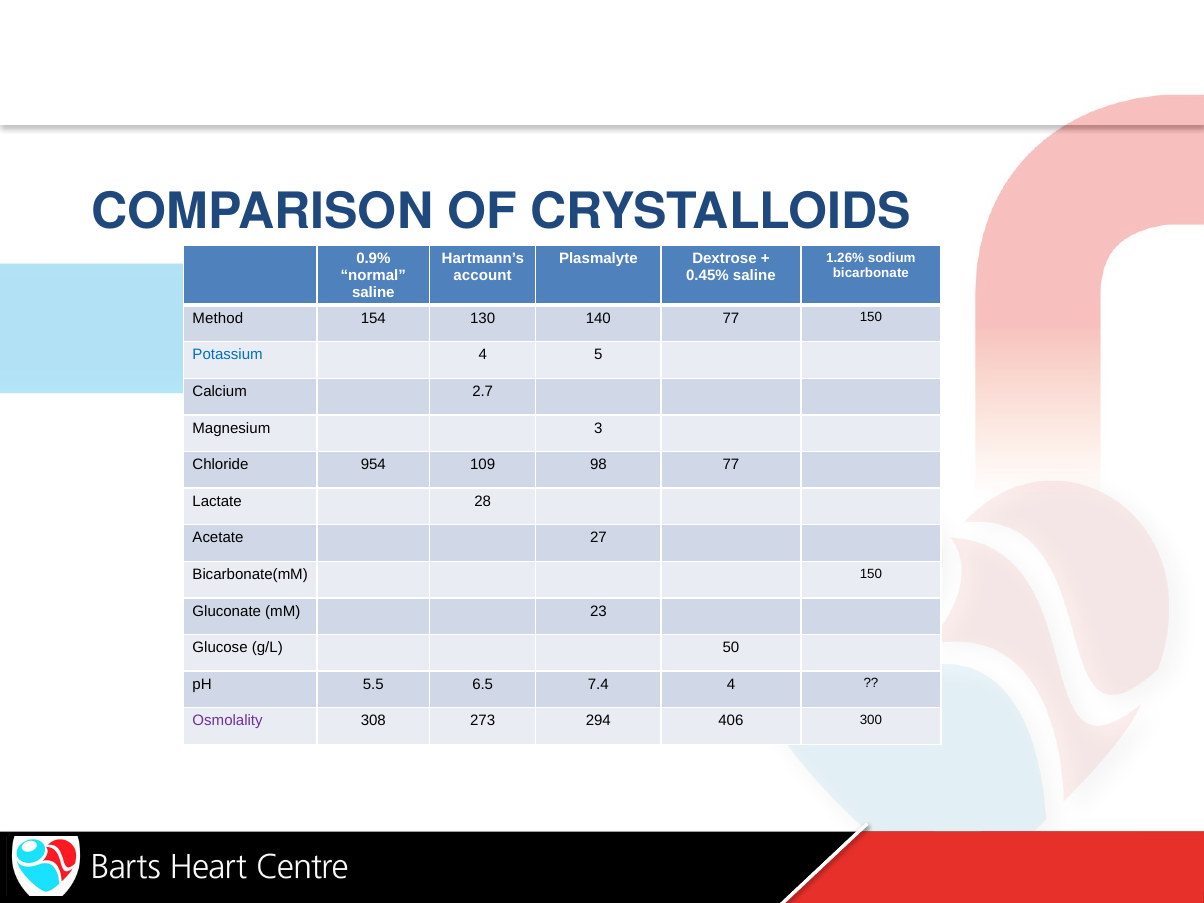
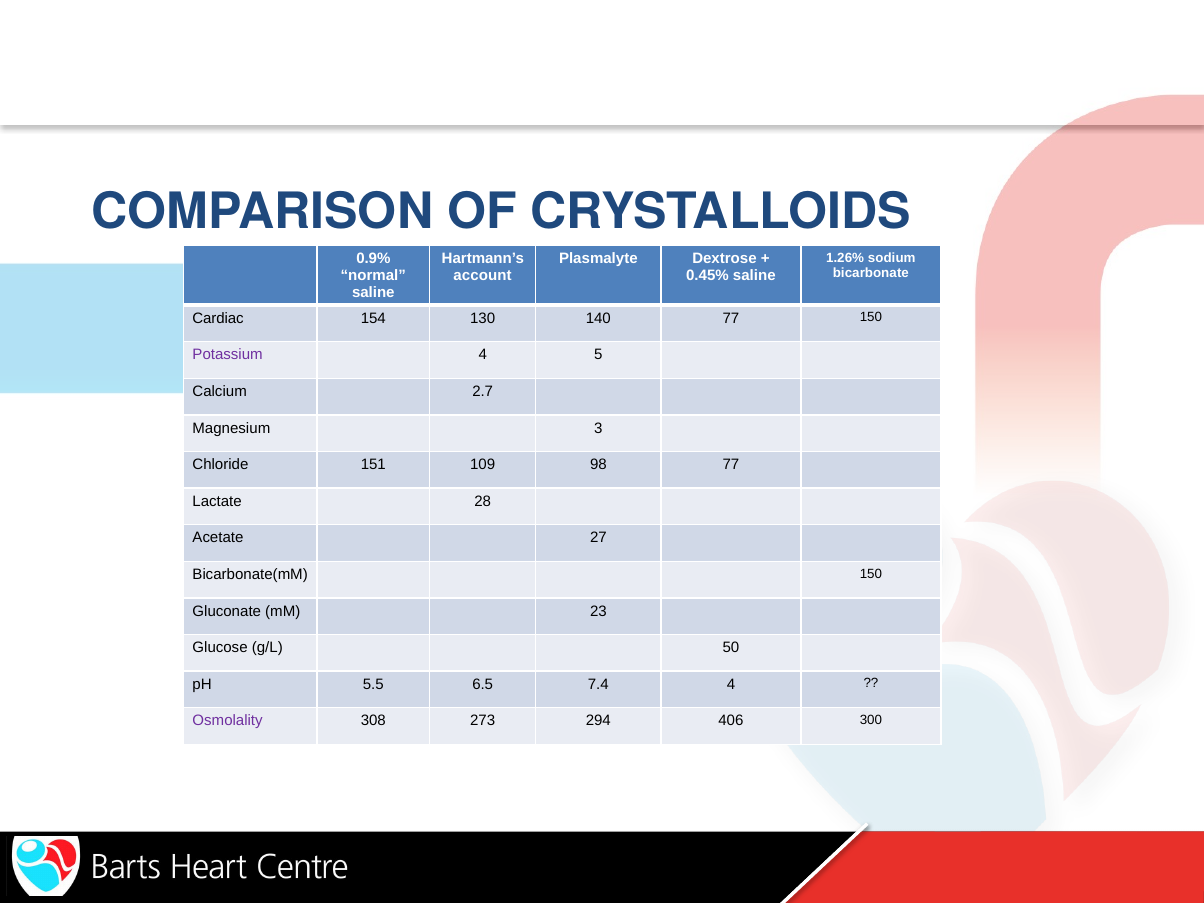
Method: Method -> Cardiac (218, 318)
Potassium colour: blue -> purple (228, 355)
954: 954 -> 151 (373, 465)
